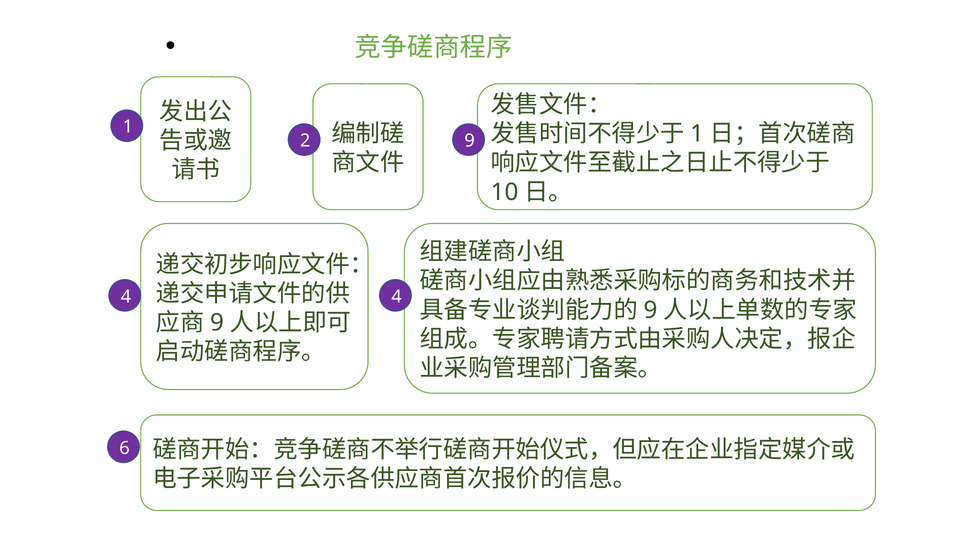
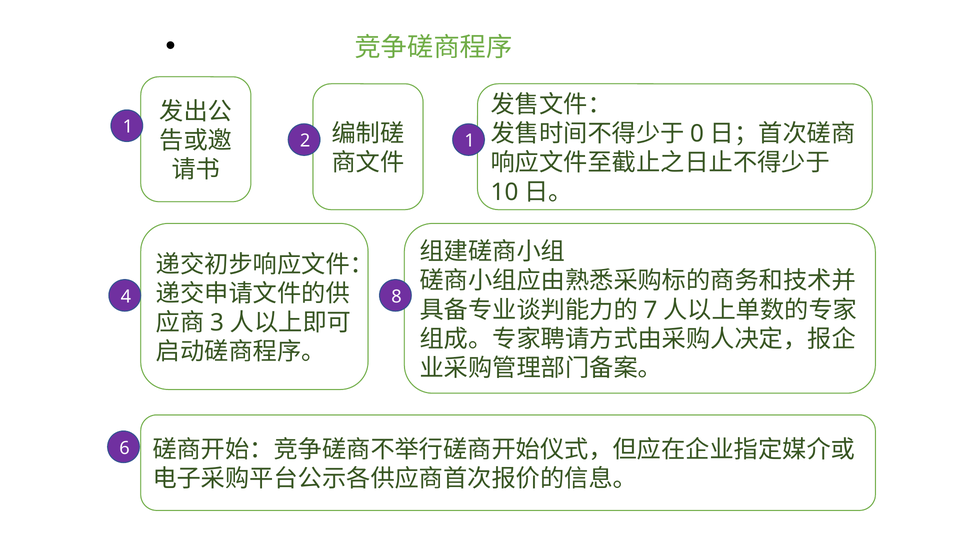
1: 1 -> 0 (697, 134)
2 9: 9 -> 1 (470, 141)
4 4: 4 -> 8 (396, 297)
9: 9 -> 7 (650, 310)
9: 9 -> 3 (217, 323)
